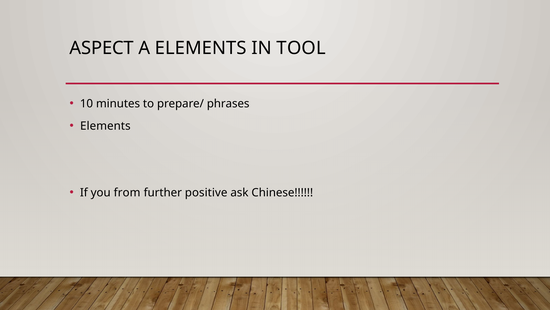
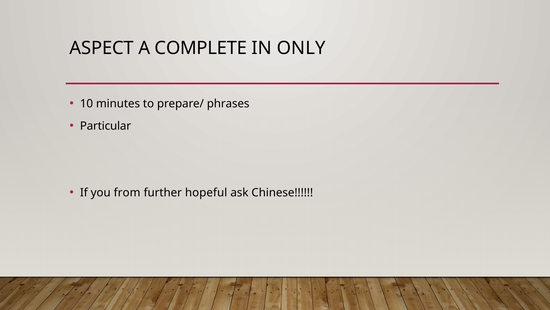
A ELEMENTS: ELEMENTS -> COMPLETE (201, 48)
TOOL: TOOL -> ONLY (301, 48)
Elements: Elements -> Particular (105, 126)
positive: positive -> hopeful (206, 192)
